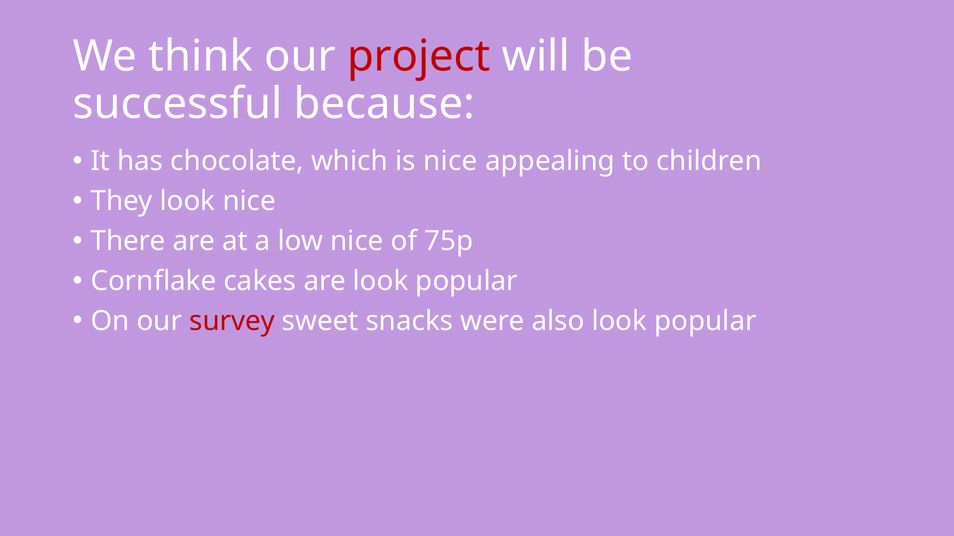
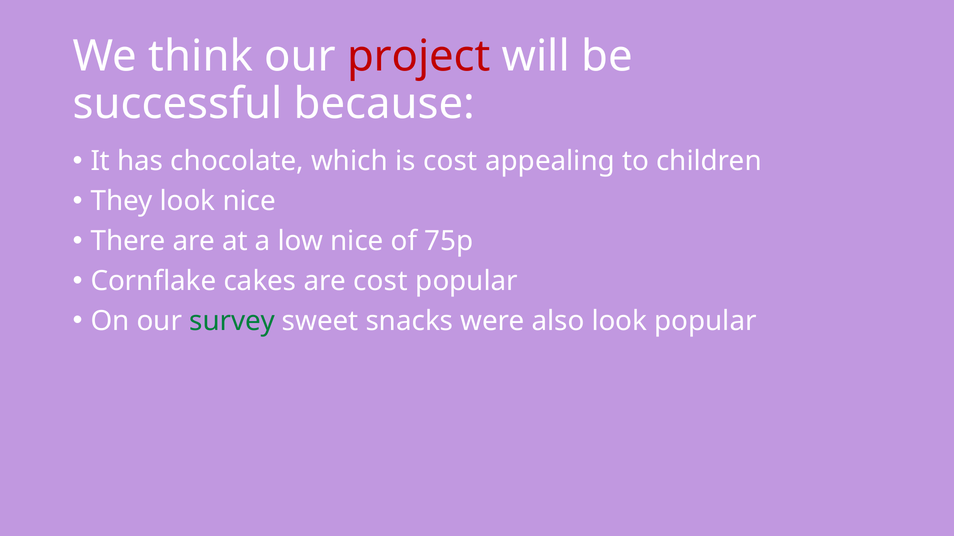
is nice: nice -> cost (450, 161)
are look: look -> cost (380, 281)
survey colour: red -> green (232, 321)
